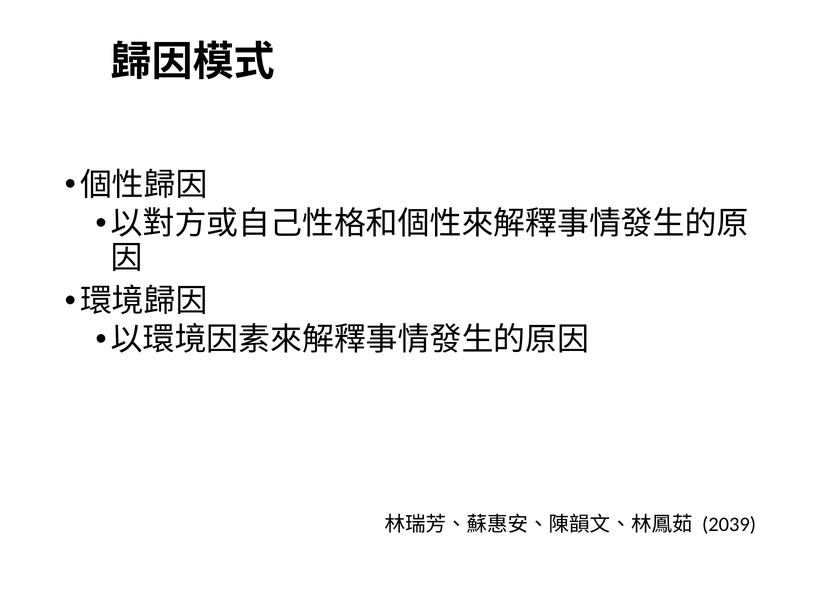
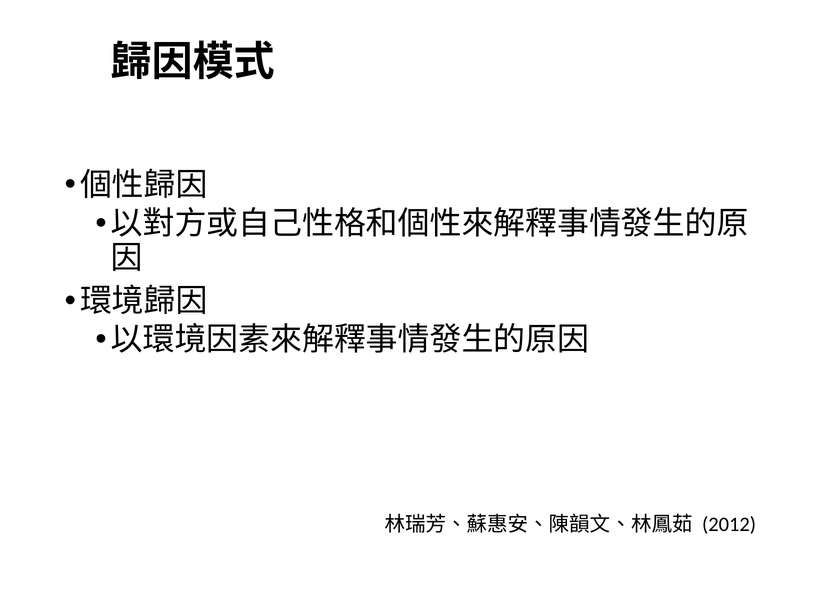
2039: 2039 -> 2012 (729, 524)
